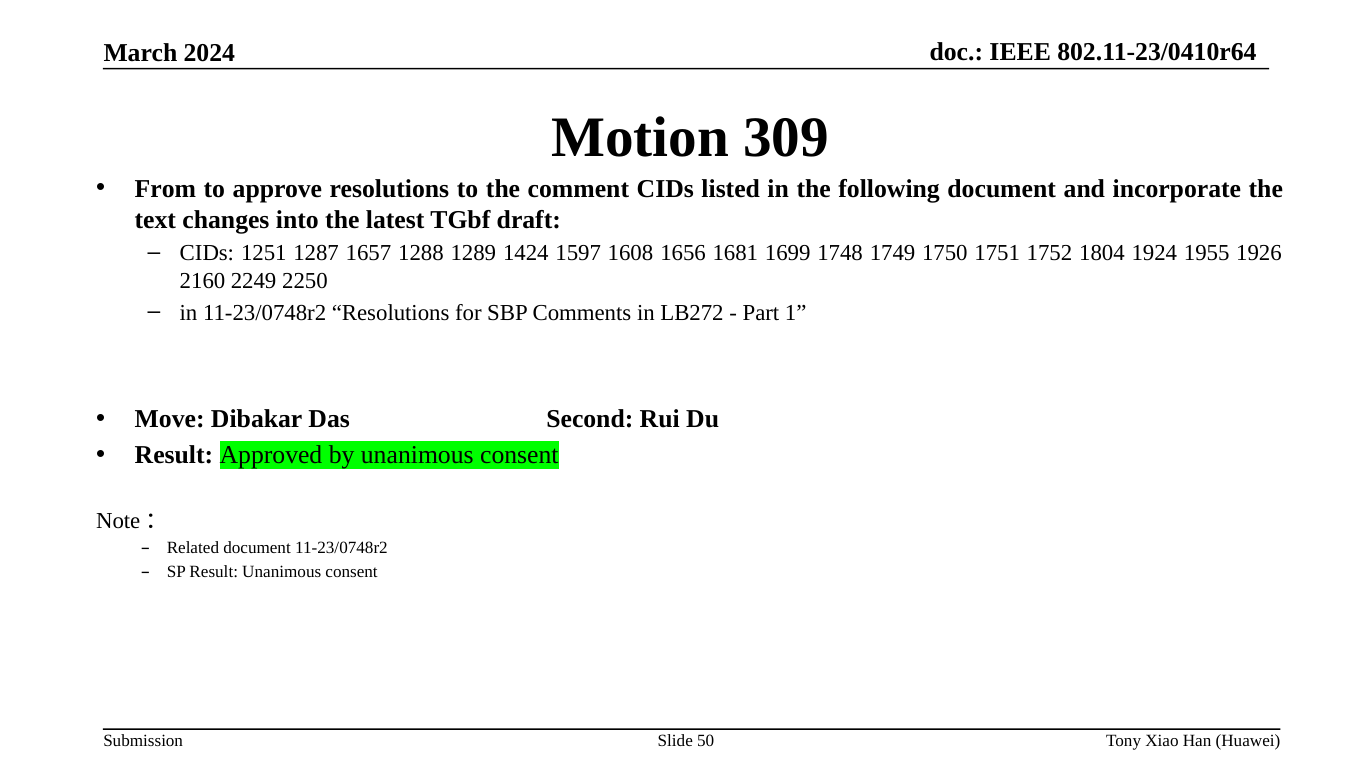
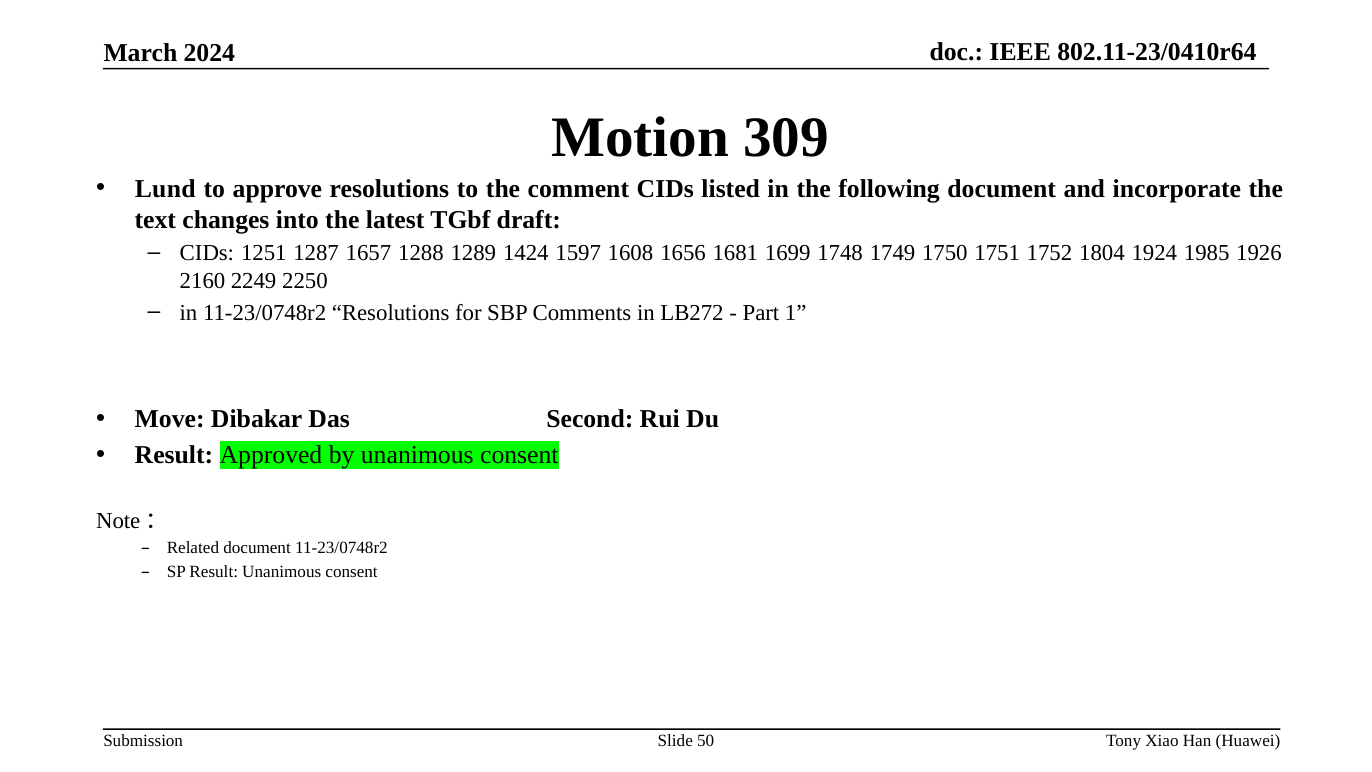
From: From -> Lund (165, 189)
1955: 1955 -> 1985 (1207, 253)
